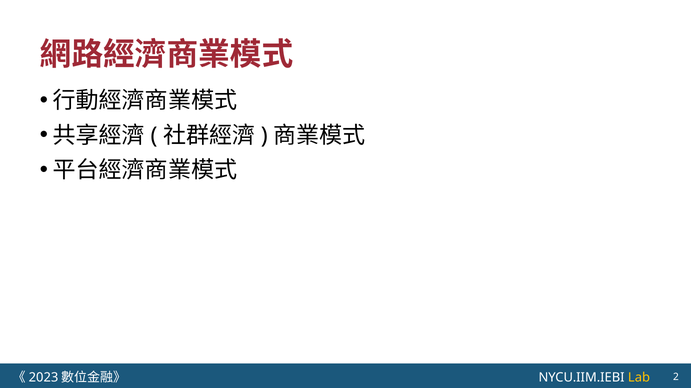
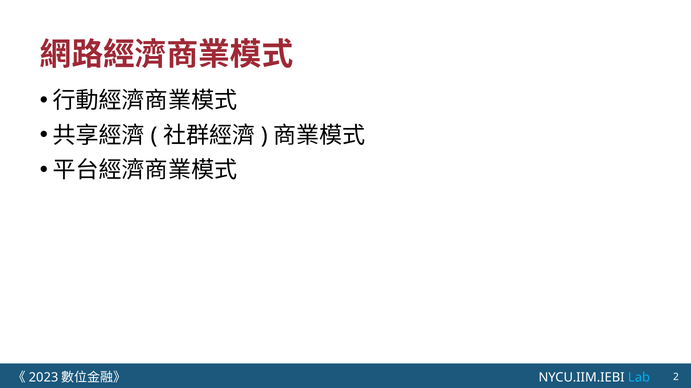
Lab colour: yellow -> light blue (639, 378)
